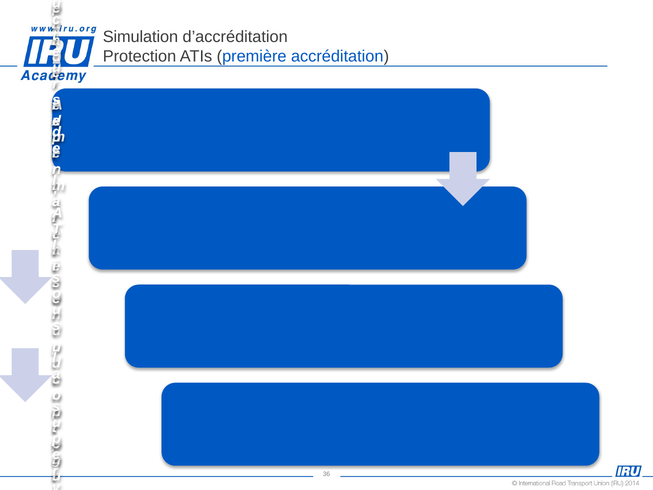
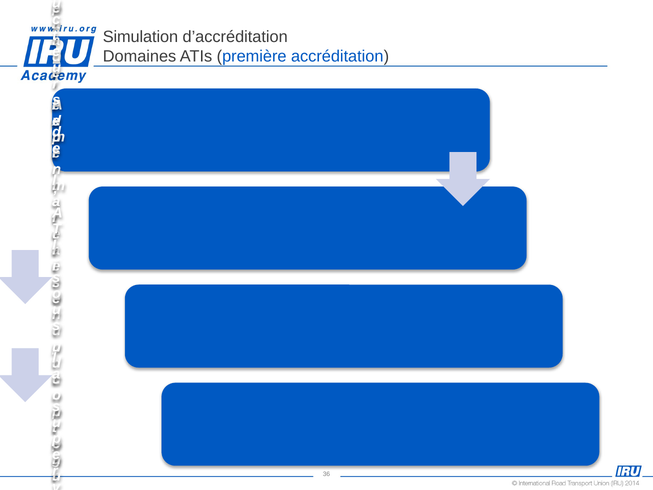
Protection: Protection -> Domaines (140, 56)
